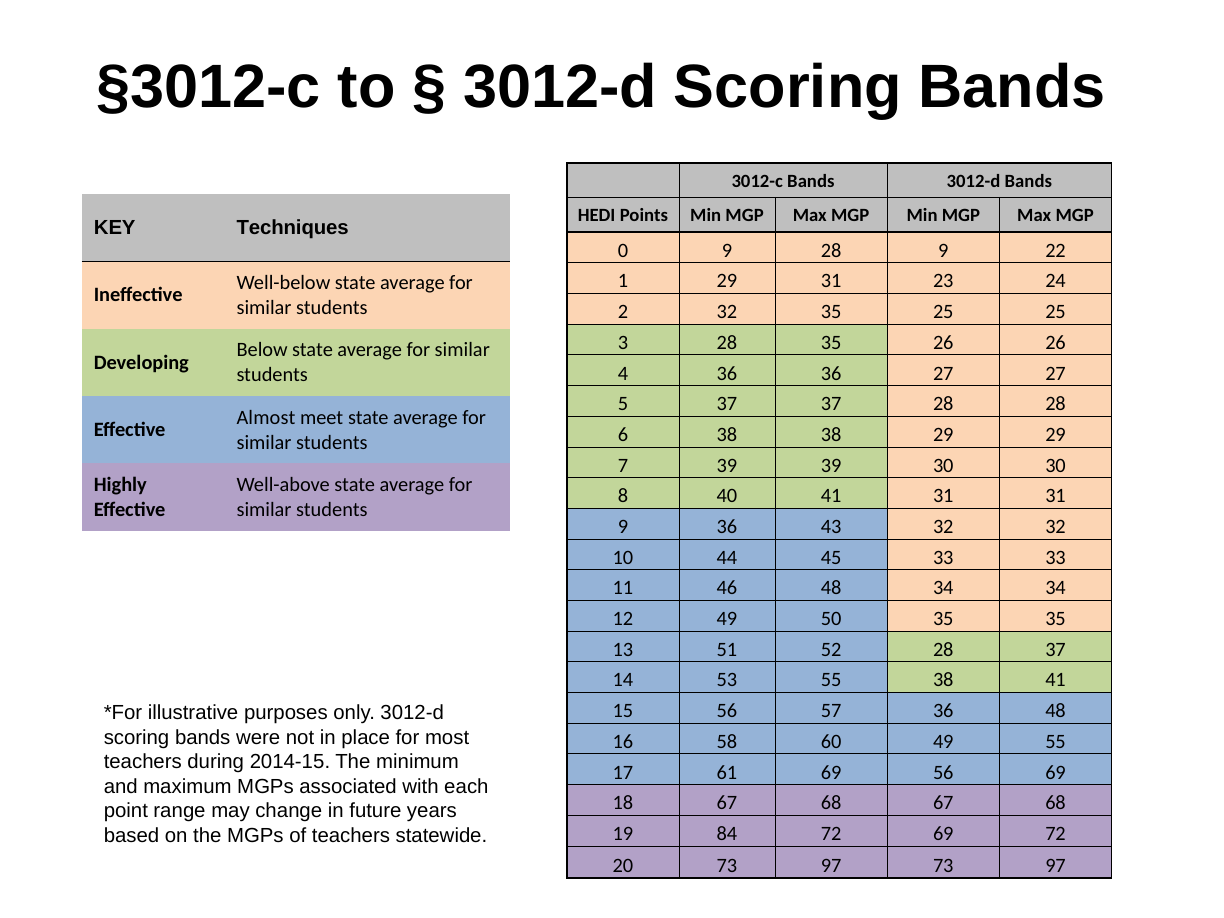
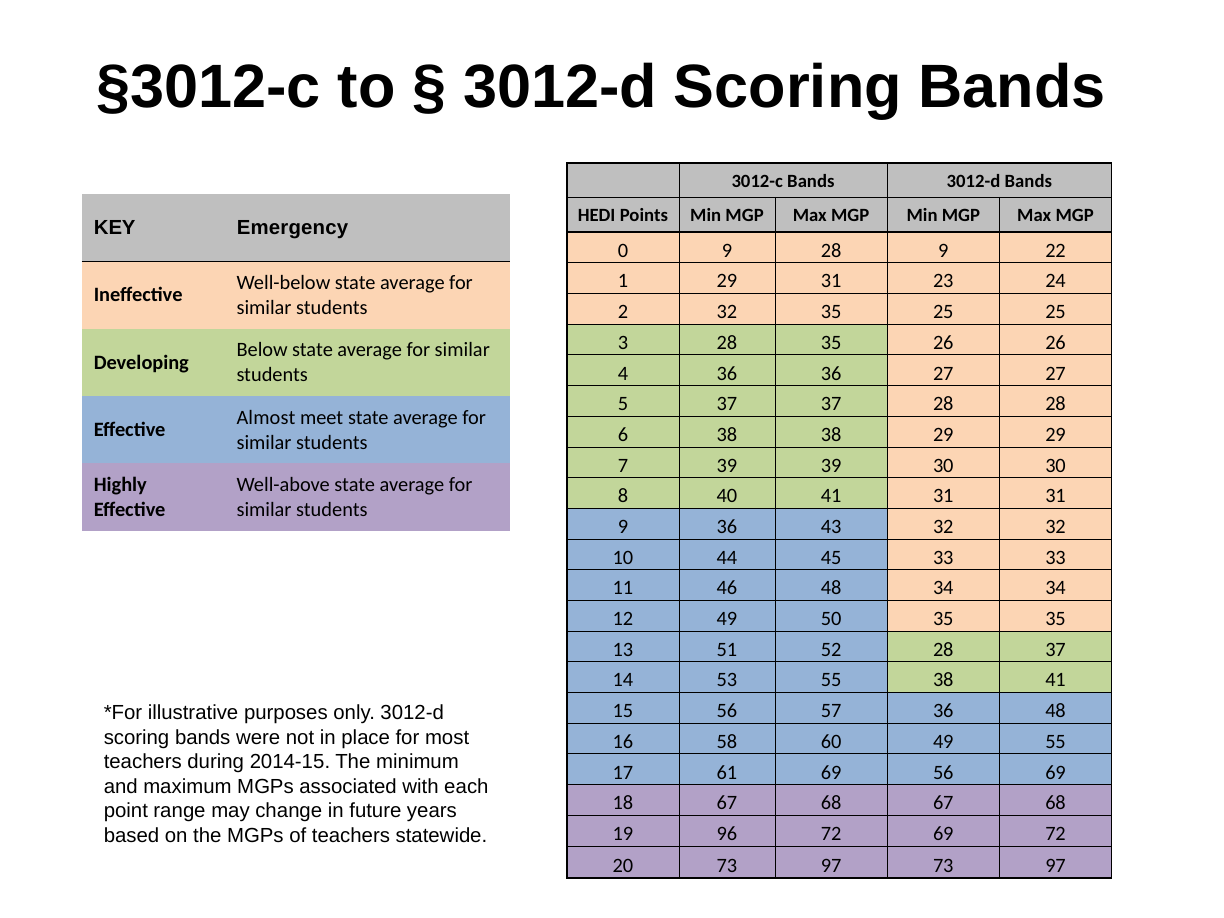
Techniques: Techniques -> Emergency (293, 228)
84: 84 -> 96 (727, 834)
